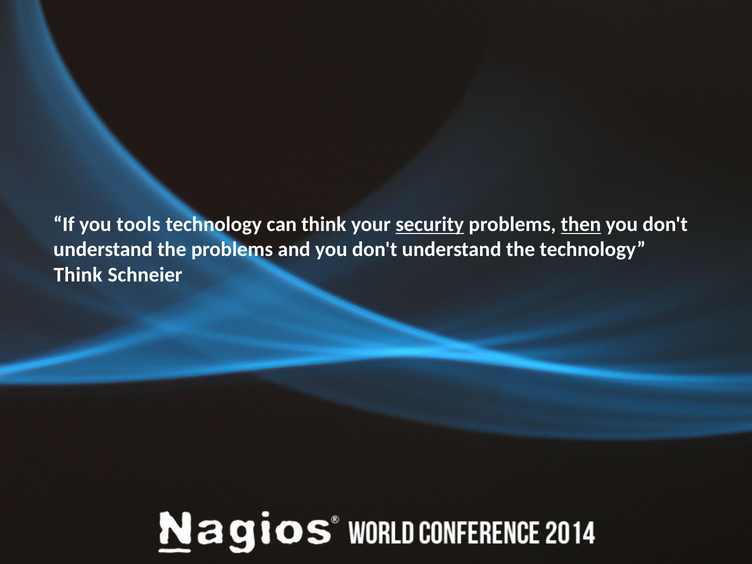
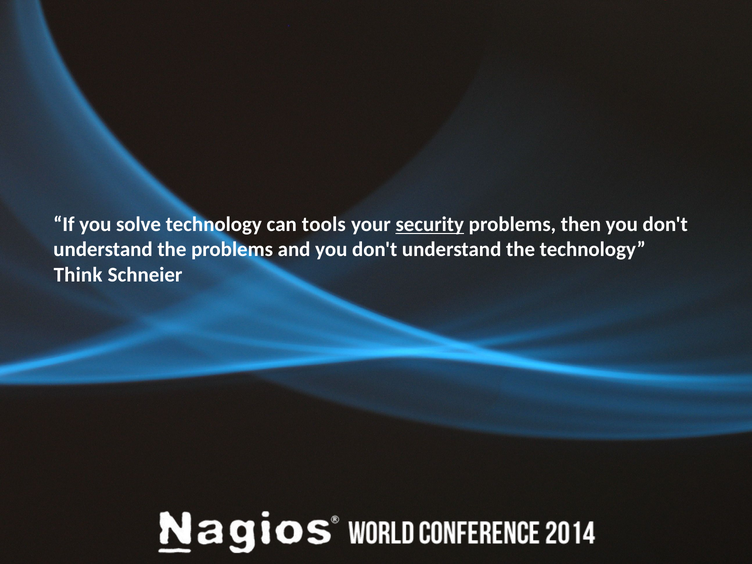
tools: tools -> solve (139, 225)
can think: think -> tools (324, 225)
then underline: present -> none (581, 225)
